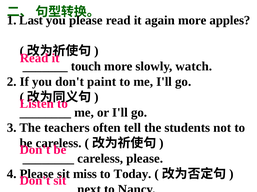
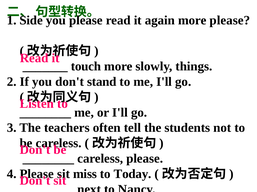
Last: Last -> Side (31, 20)
more apples: apples -> please (230, 20)
watch: watch -> things (194, 67)
paint: paint -> stand (102, 82)
